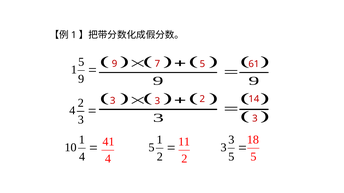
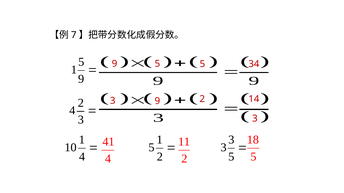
1: 1 -> 7 (74, 35)
9 7: 7 -> 5 (157, 64)
61: 61 -> 34 (254, 64)
3: 3 -> 9 (157, 101)
